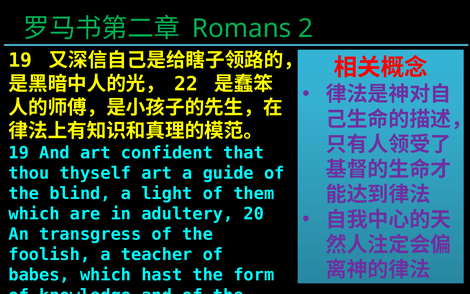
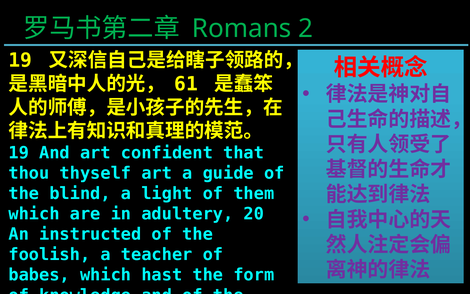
22: 22 -> 61 (186, 84)
transgress: transgress -> instructed (90, 234)
